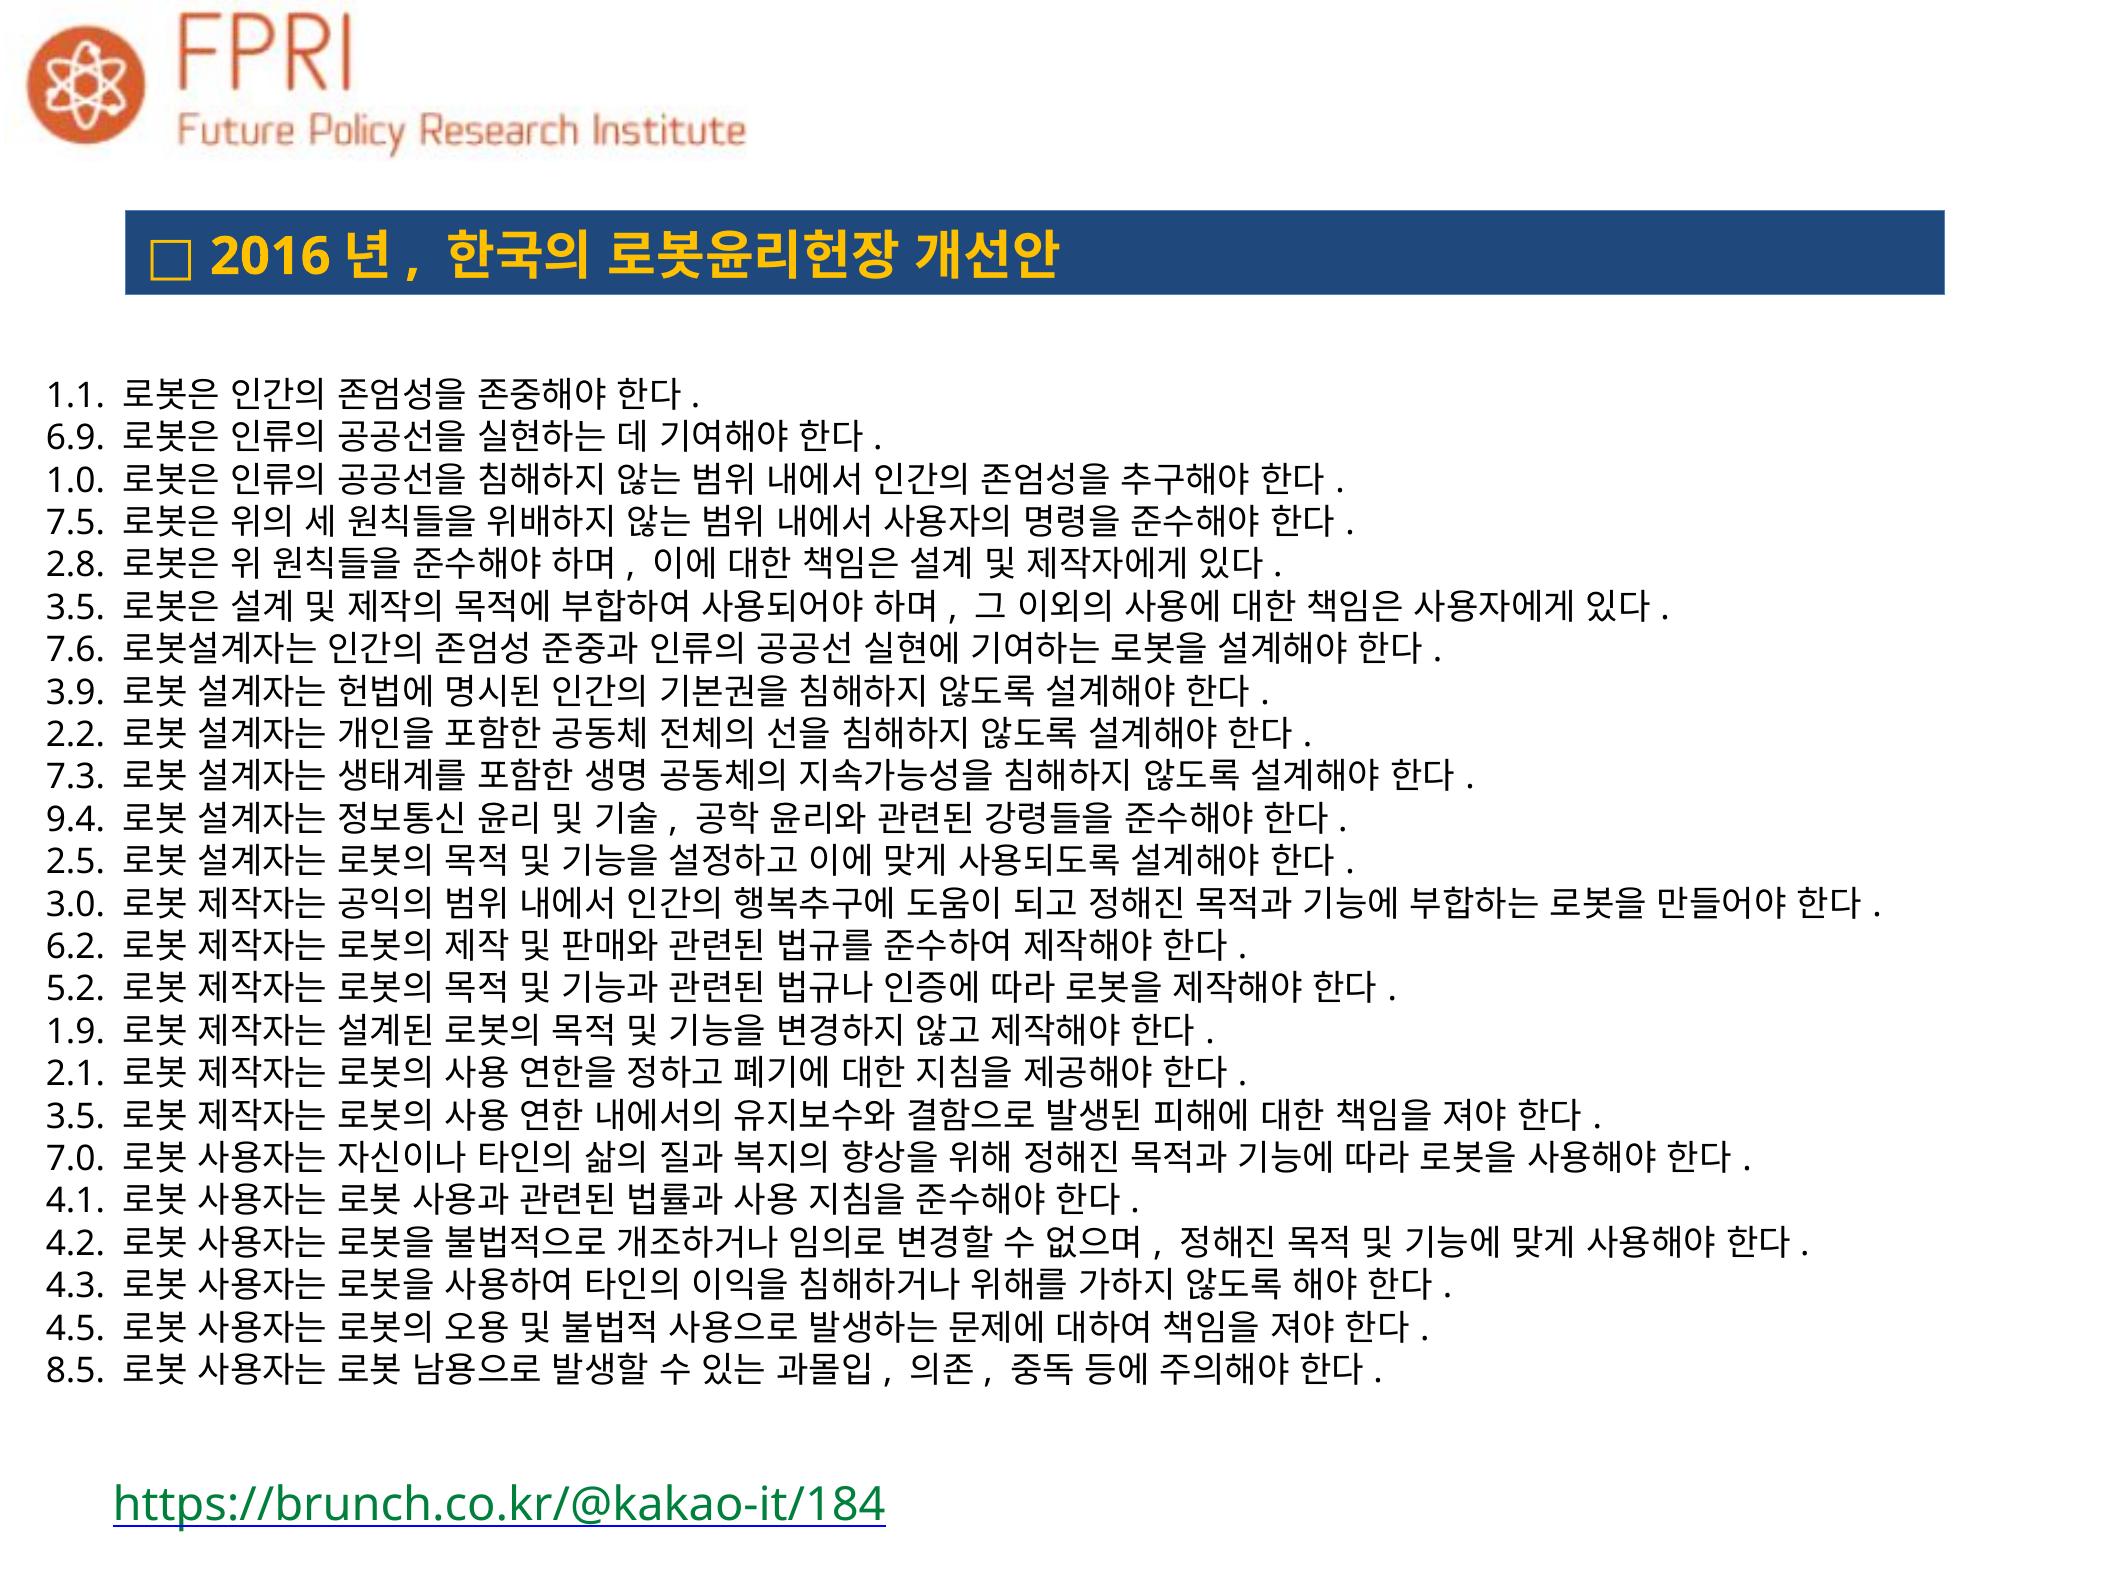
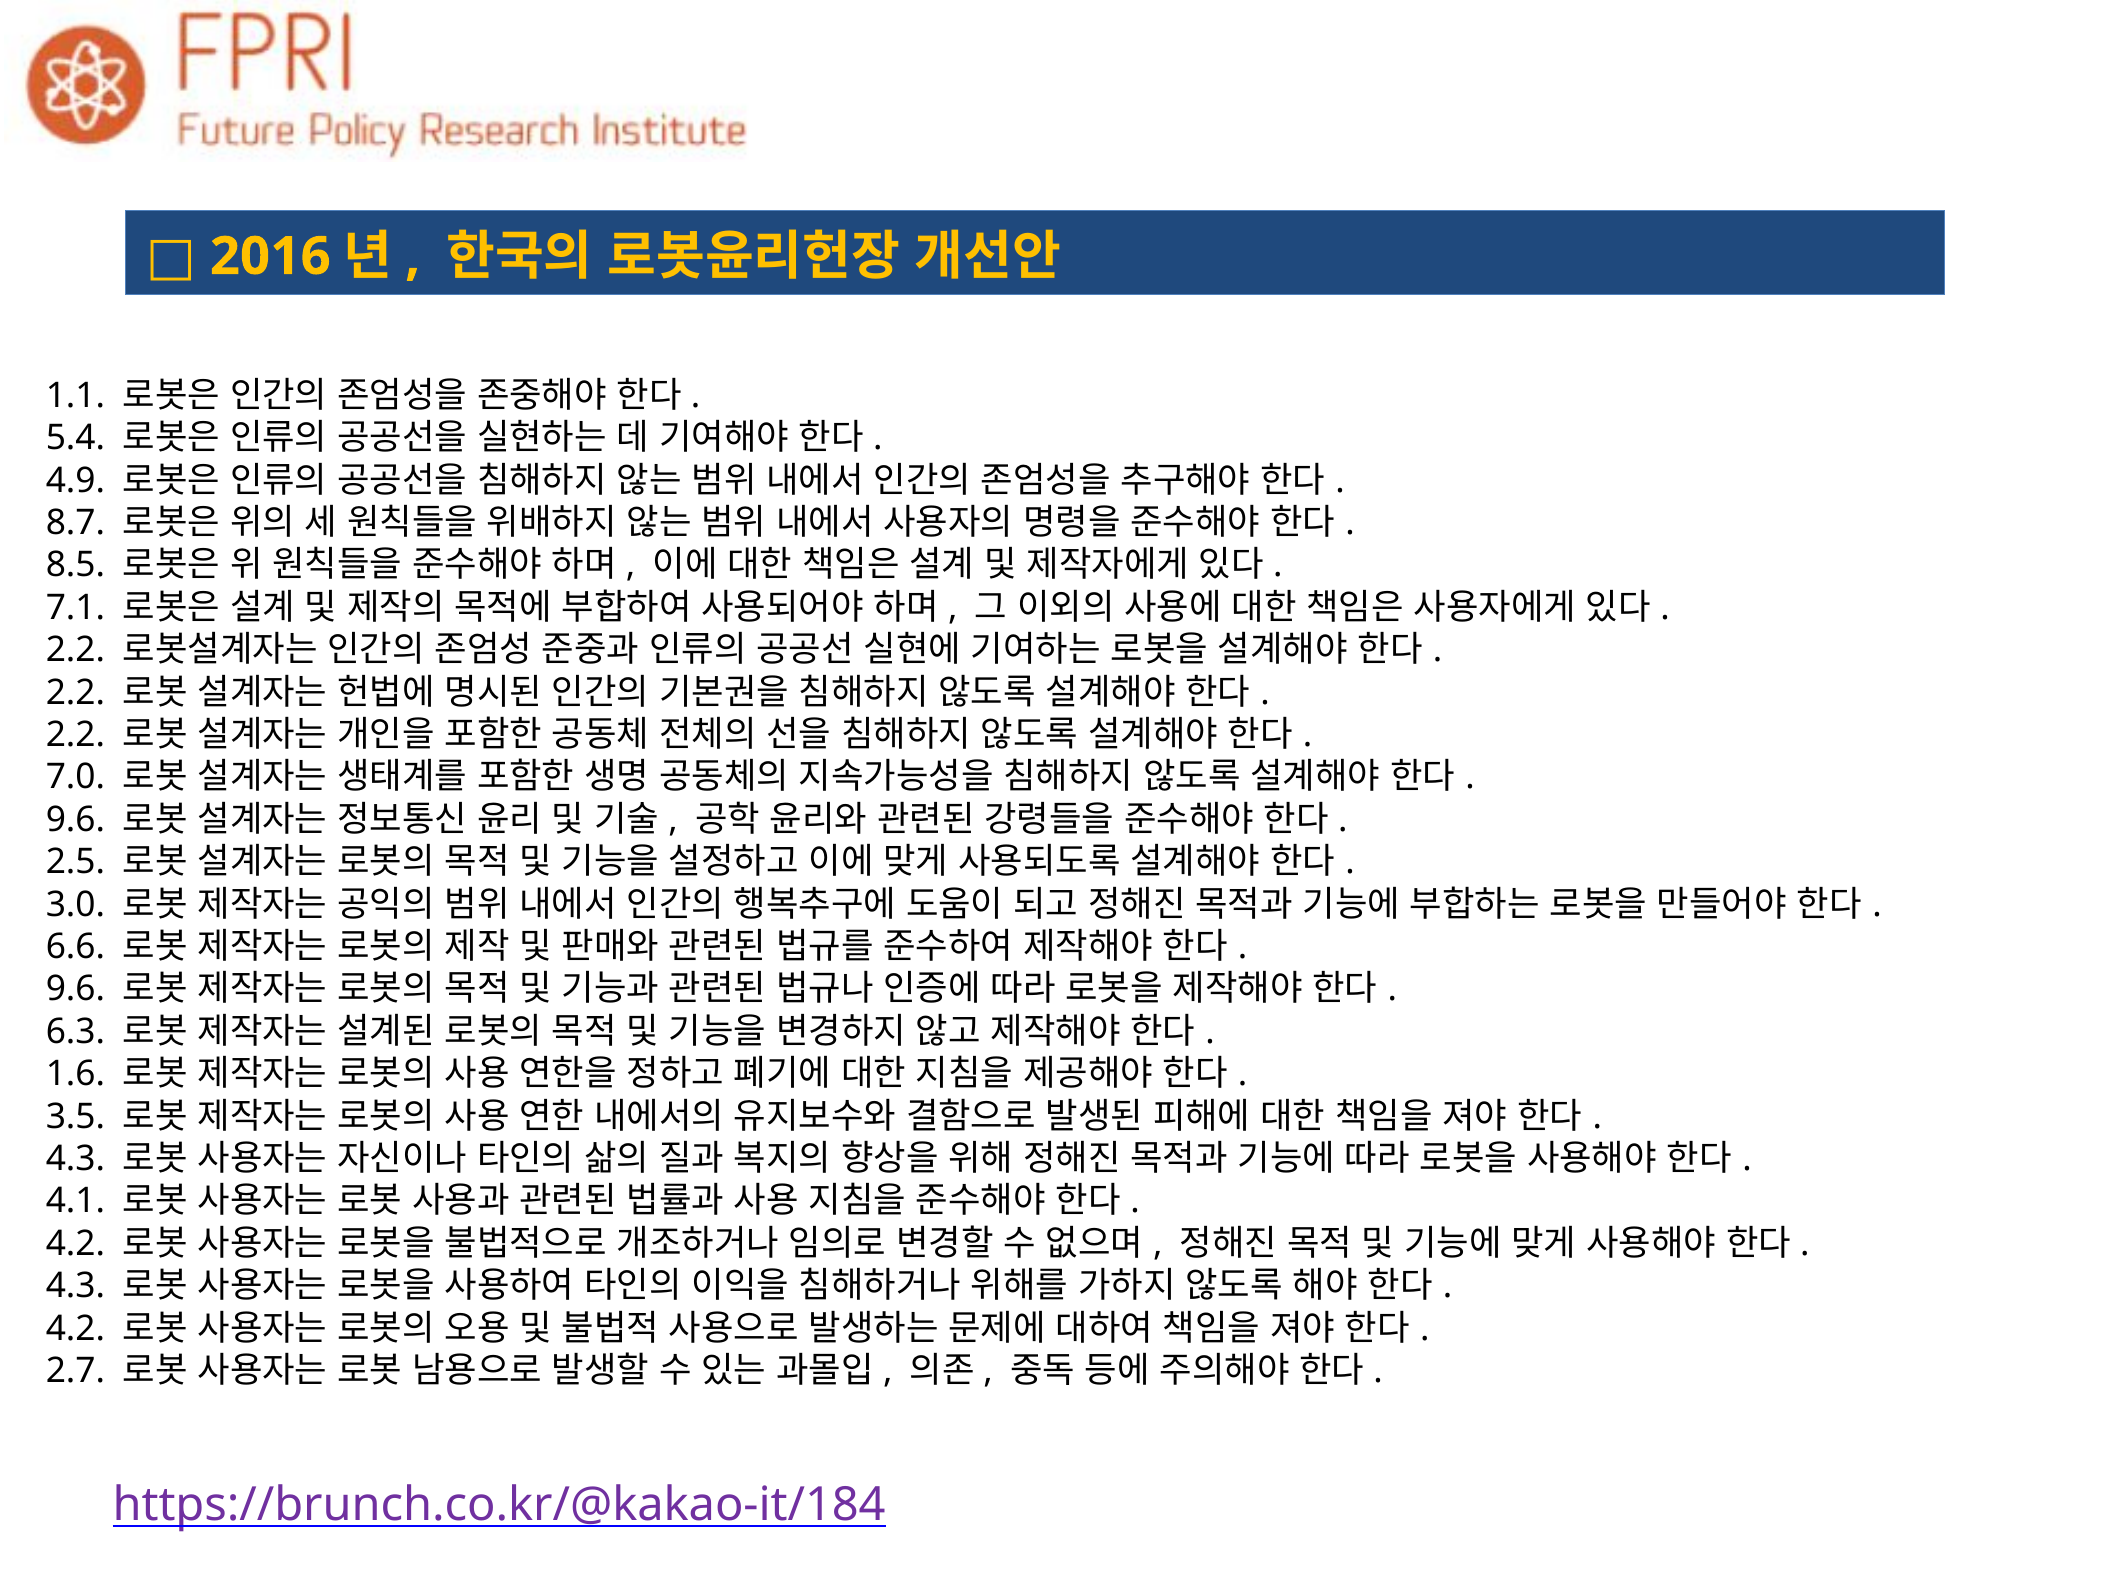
6.9: 6.9 -> 5.4 (75, 438)
1.0: 1.0 -> 4.9 (75, 480)
7.5: 7.5 -> 8.7 (75, 523)
2.8: 2.8 -> 8.5 (75, 565)
3.5: 3.5 -> 7.1 (75, 608)
7.6: 7.6 -> 2.2 (75, 650)
3.9: 3.9 -> 2.2 (75, 692)
7.3: 7.3 -> 7.0 (75, 777)
9.4: 9.4 -> 9.6 (75, 820)
6.2: 6.2 -> 6.6 (75, 947)
5.2: 5.2 -> 9.6 (75, 989)
1.9: 1.9 -> 6.3 (75, 1032)
2.1: 2.1 -> 1.6 (75, 1074)
7.0: 7.0 -> 4.3 (75, 1159)
4.5: 4.5 -> 4.2 (75, 1328)
8.5: 8.5 -> 2.7 (75, 1371)
https://brunch.co.kr/@kakao-it/184 colour: green -> purple (499, 1505)
